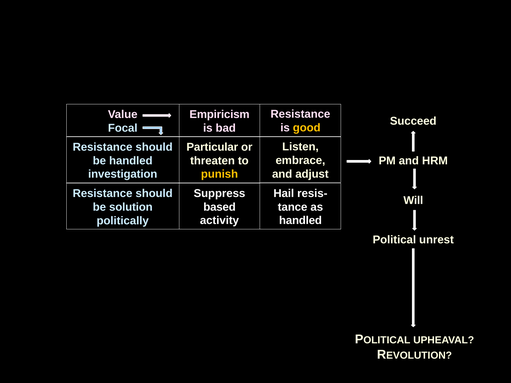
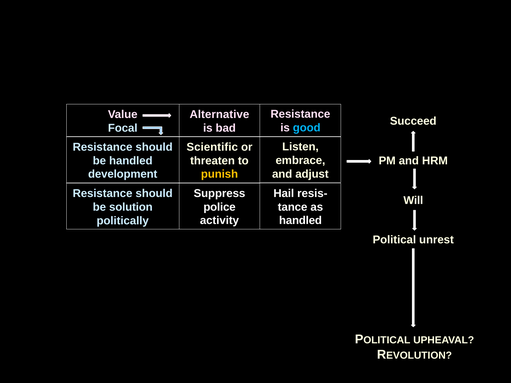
Empiricism: Empiricism -> Alternative (219, 114)
good colour: yellow -> light blue (307, 128)
Particular: Particular -> Scientific (212, 147)
investigation: investigation -> development (123, 174)
based: based -> police (220, 207)
